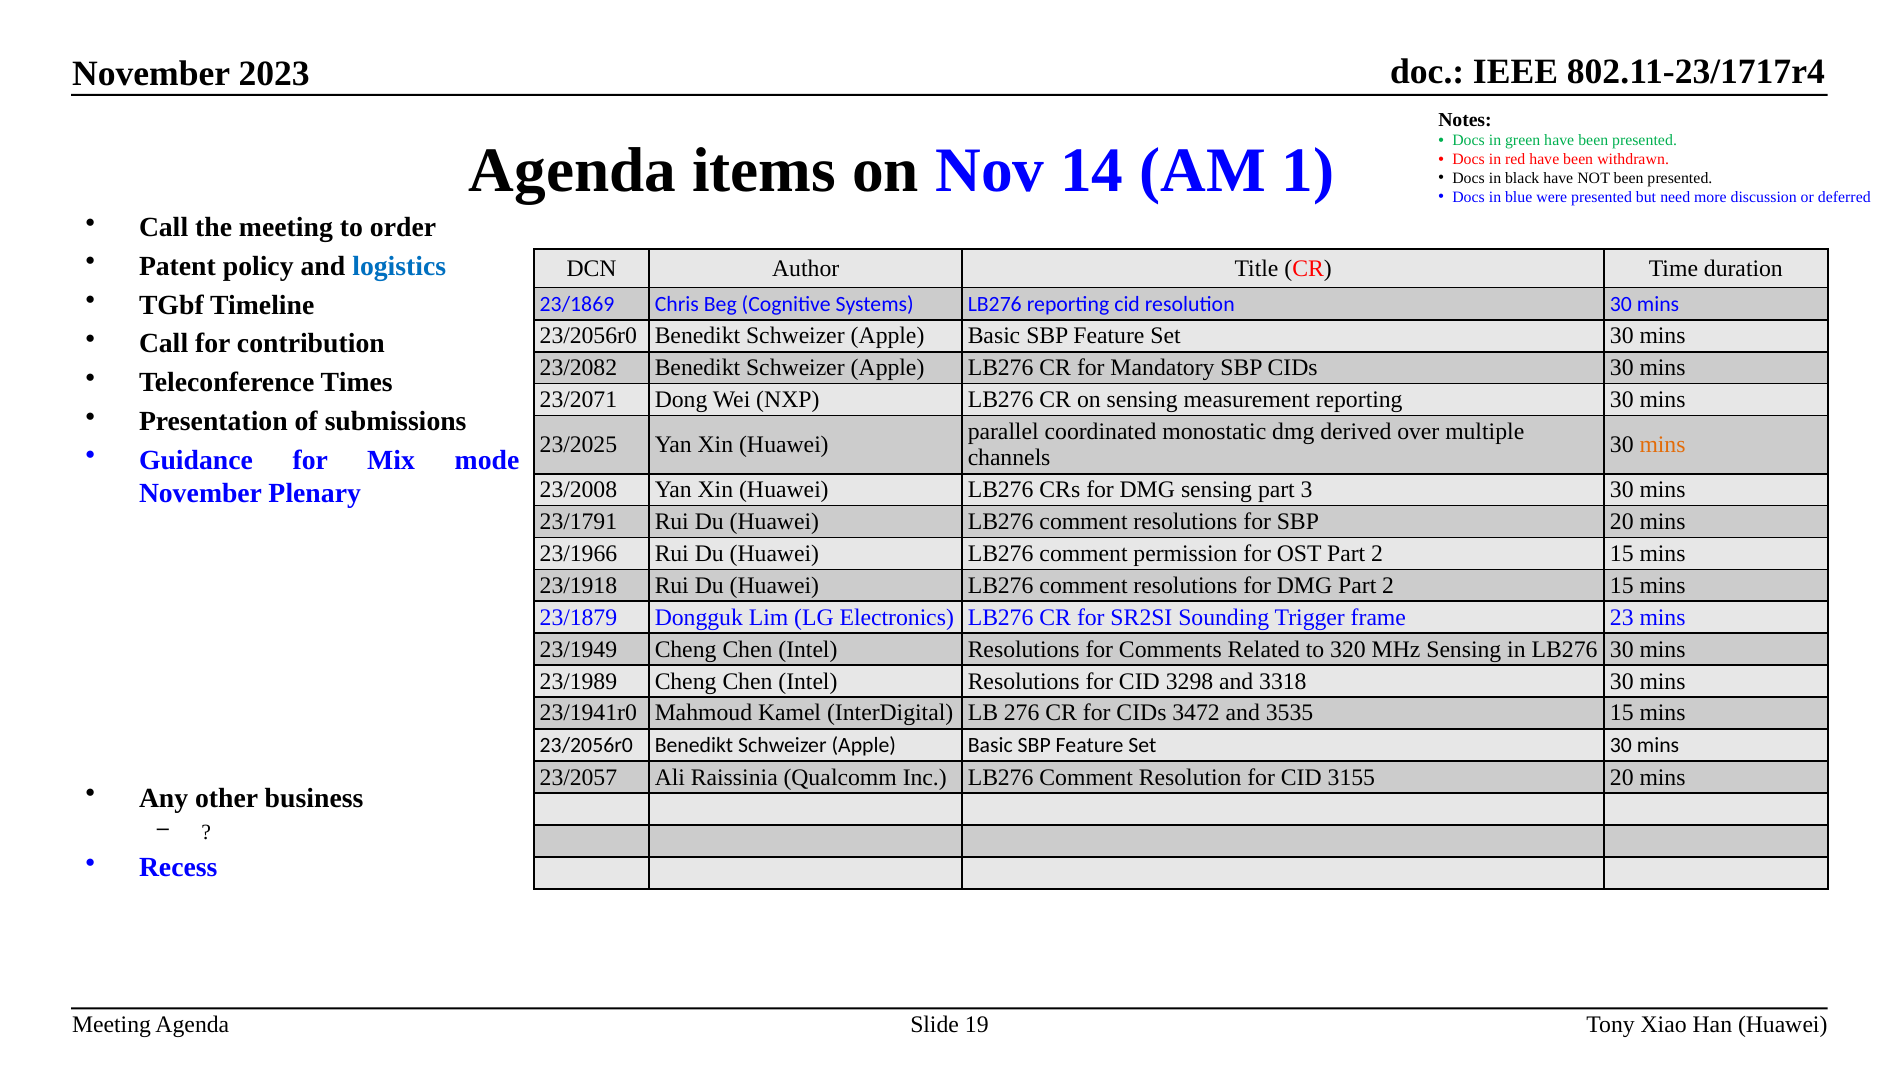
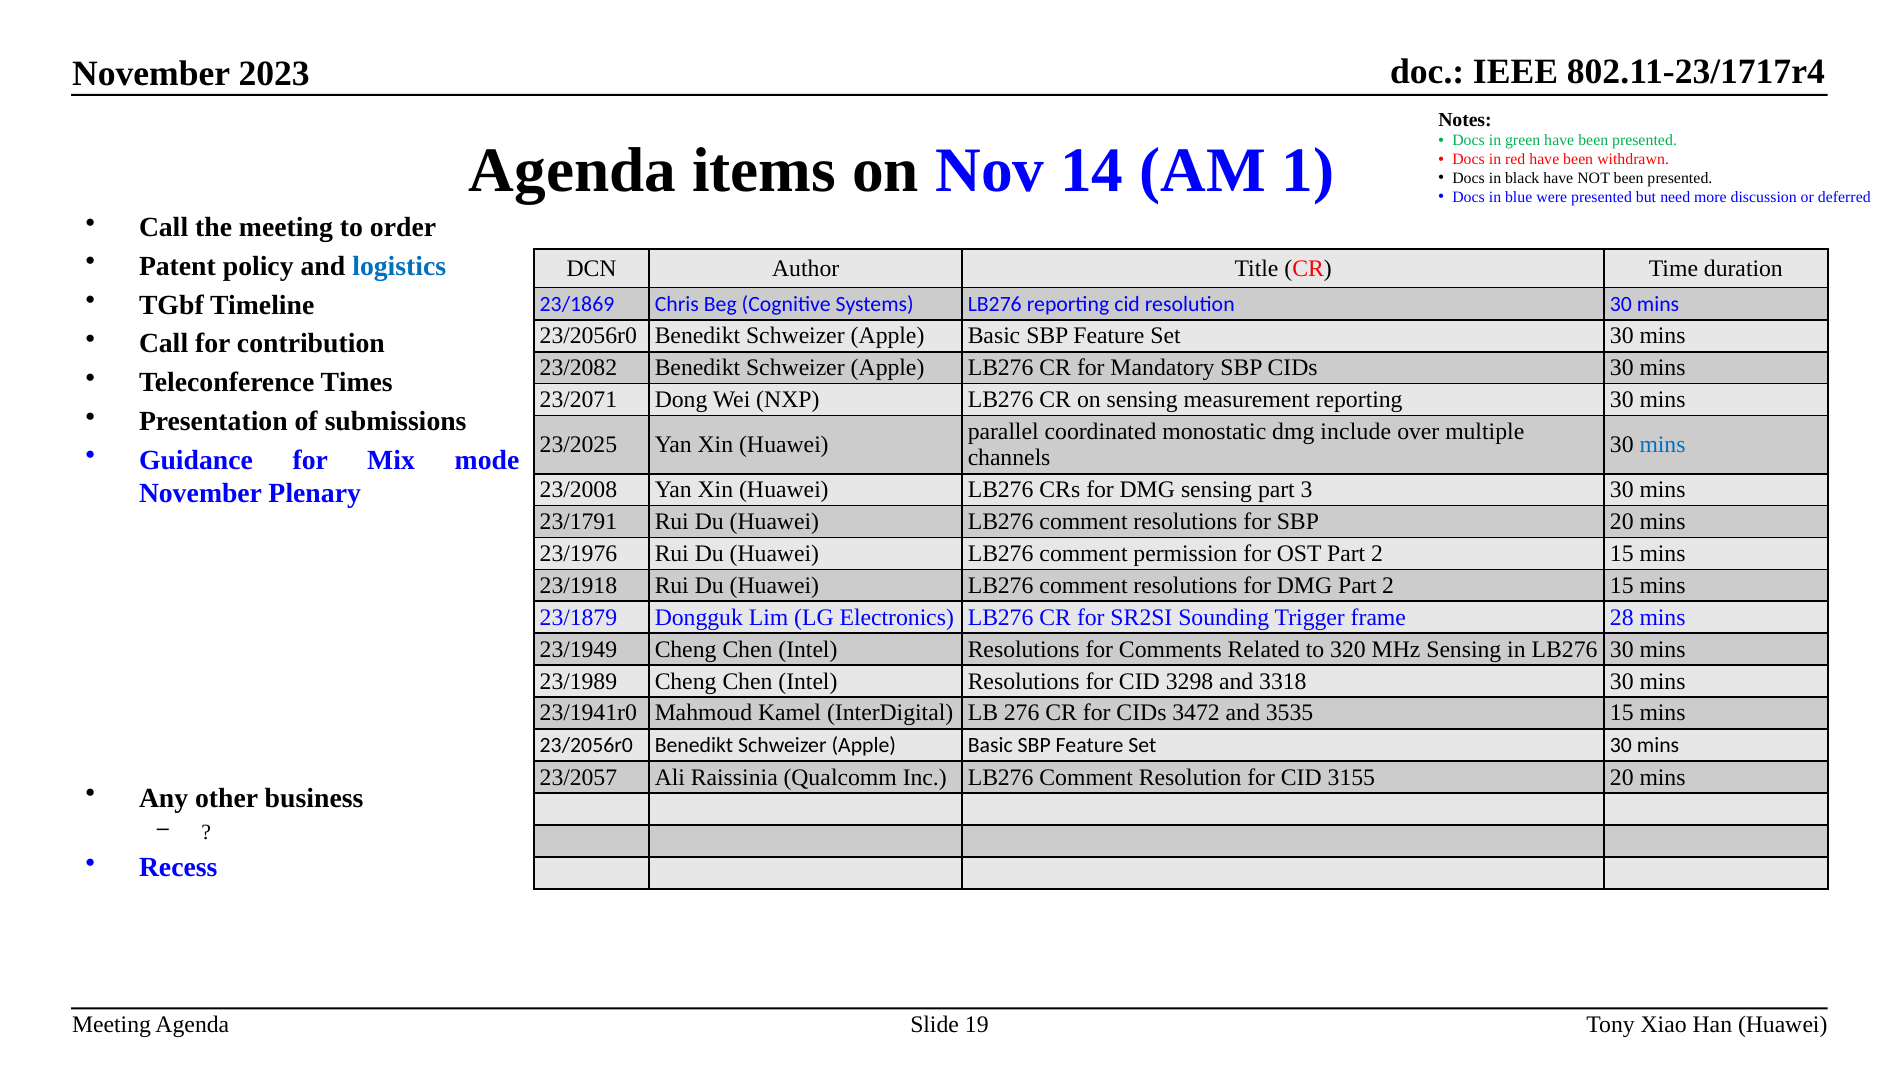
derived: derived -> include (1356, 432)
mins colour: orange -> blue (1663, 445)
23/1966: 23/1966 -> 23/1976 (578, 554)
23: 23 -> 28 (1622, 617)
